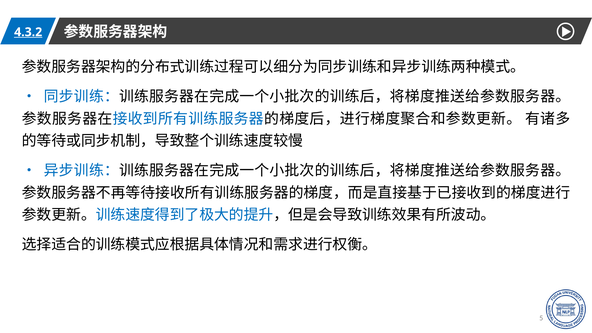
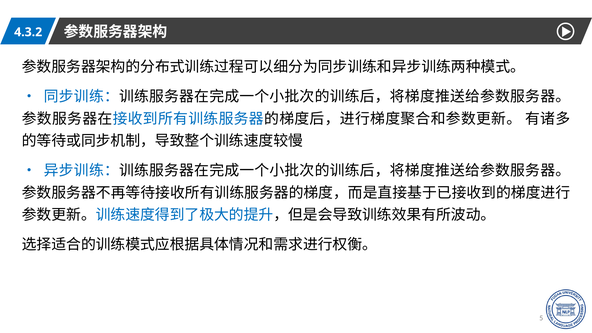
4.3.2 underline: present -> none (28, 32)
